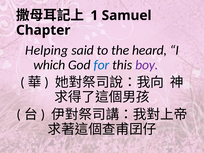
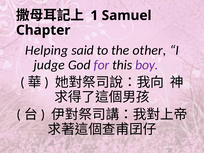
heard: heard -> other (149, 50)
which: which -> judge (49, 65)
for colour: blue -> purple (101, 65)
